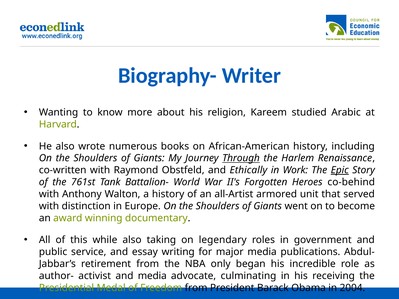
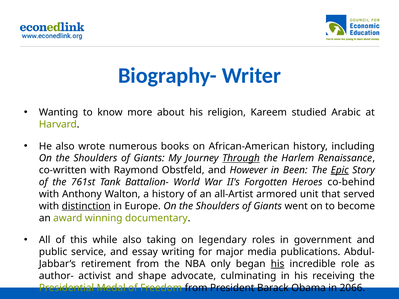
Ethically: Ethically -> However (249, 170)
Work: Work -> Been (295, 170)
distinction underline: none -> present (86, 206)
his underline: none -> present (278, 264)
and media: media -> shape (152, 276)
2004: 2004 -> 2066 (352, 288)
